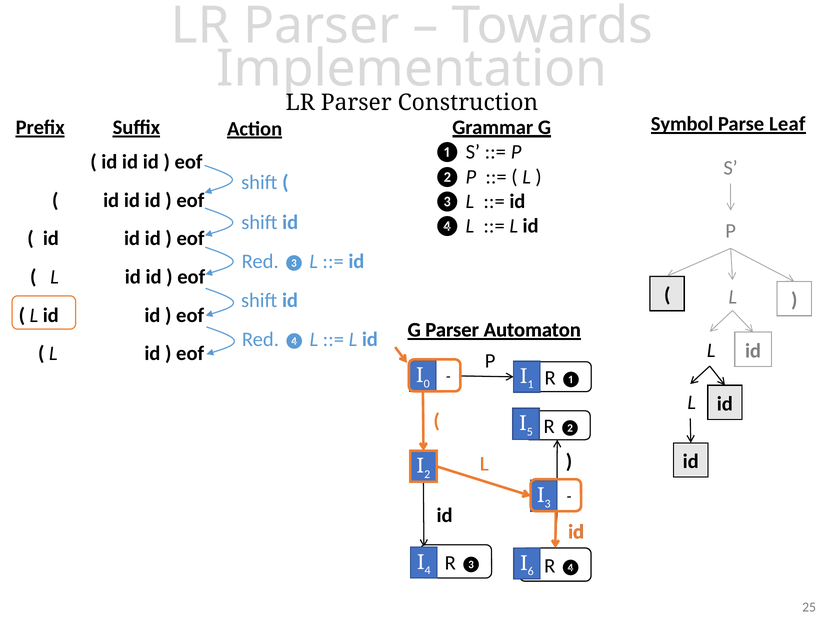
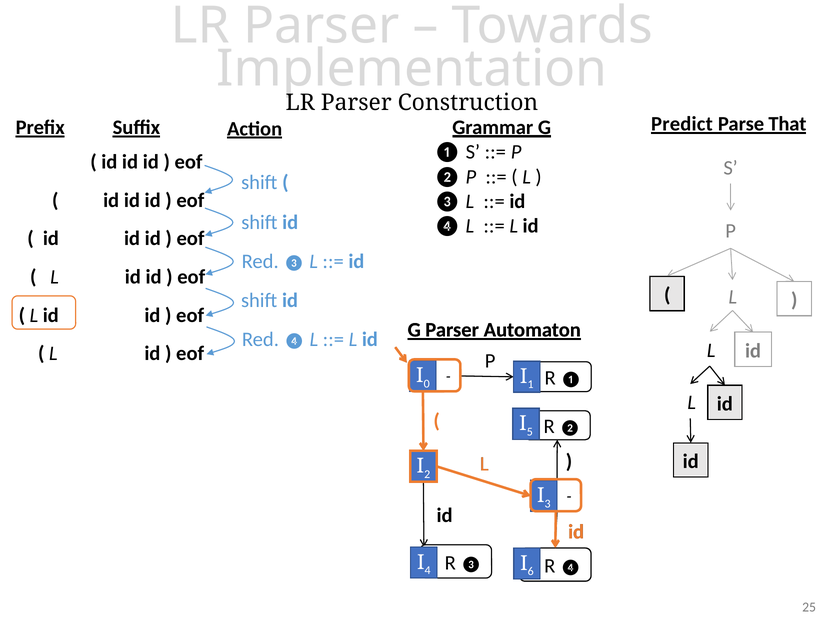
Symbol: Symbol -> Predict (682, 124)
Leaf: Leaf -> That (787, 124)
